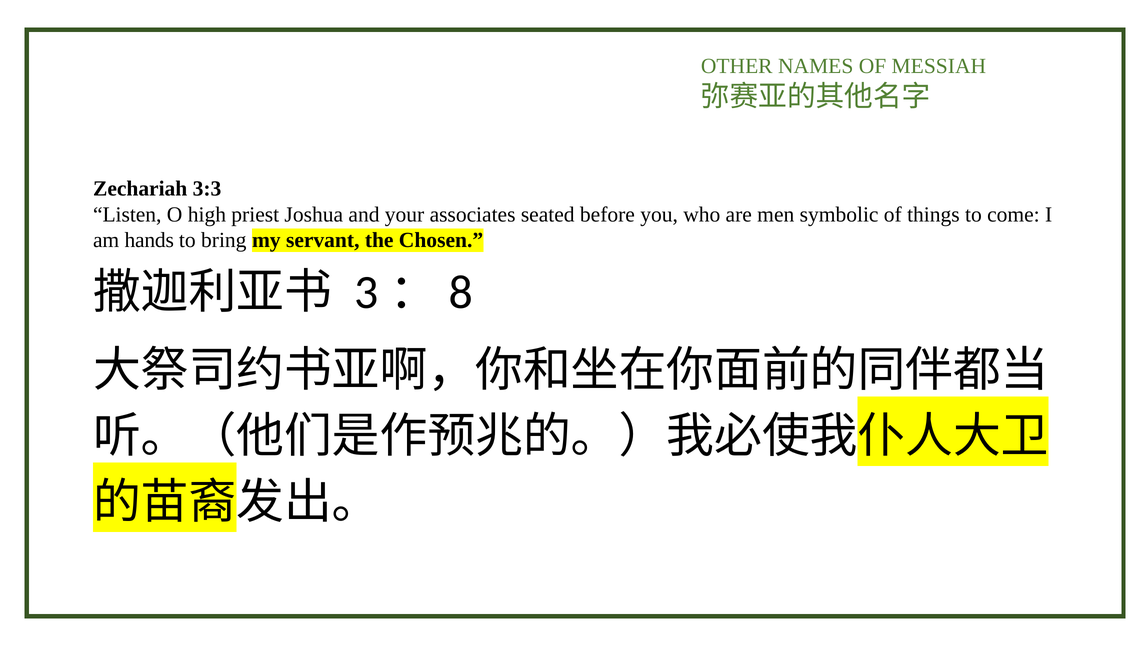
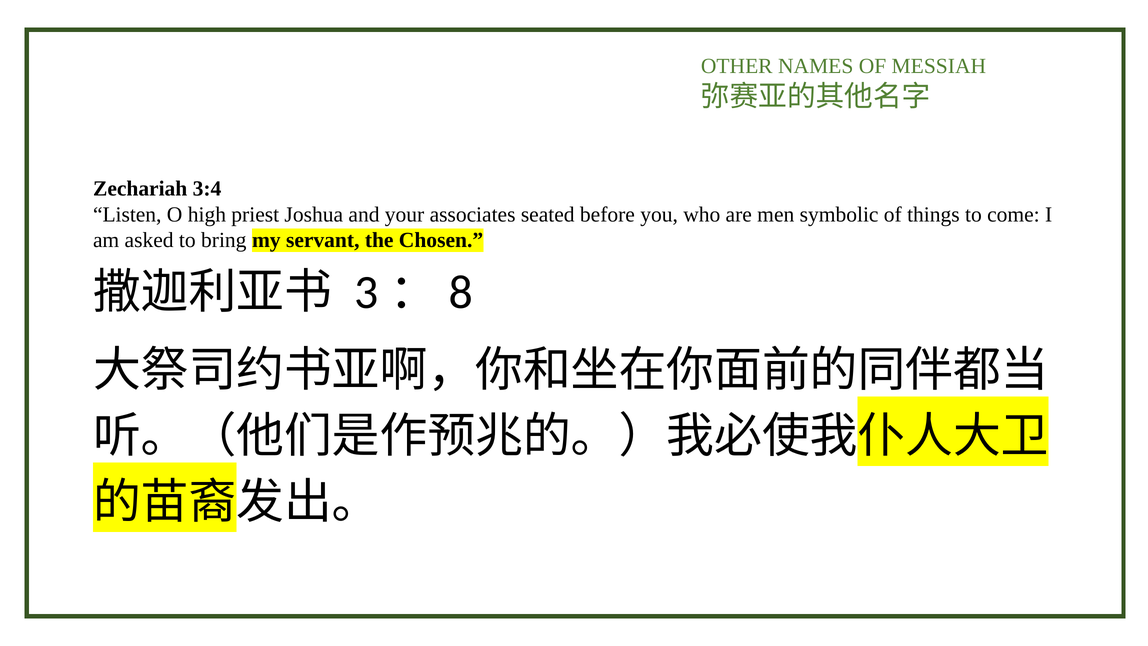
3:3: 3:3 -> 3:4 (207, 189)
hands: hands -> asked (149, 240)
